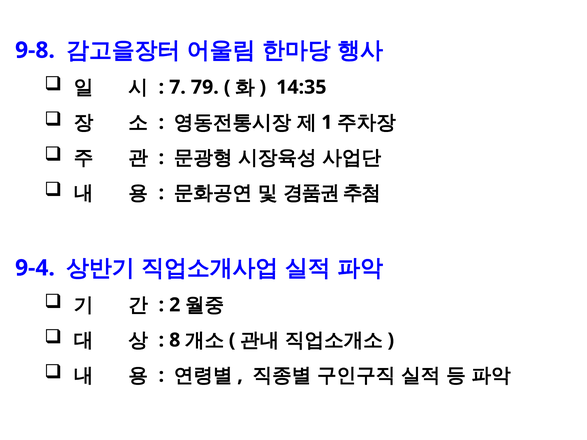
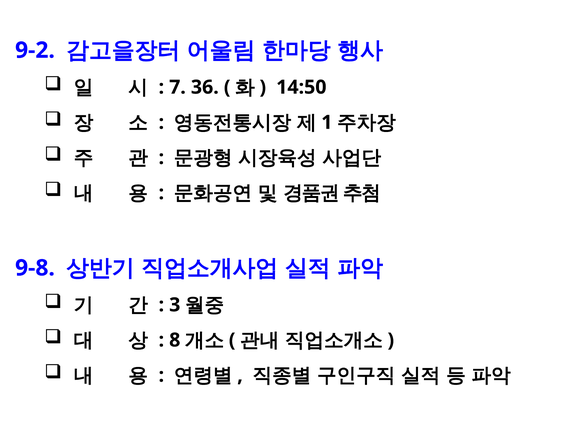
9-8: 9-8 -> 9-2 (35, 50)
79: 79 -> 36 (205, 87)
14:35: 14:35 -> 14:50 (301, 87)
9-4: 9-4 -> 9-8 (35, 268)
2: 2 -> 3 (175, 305)
